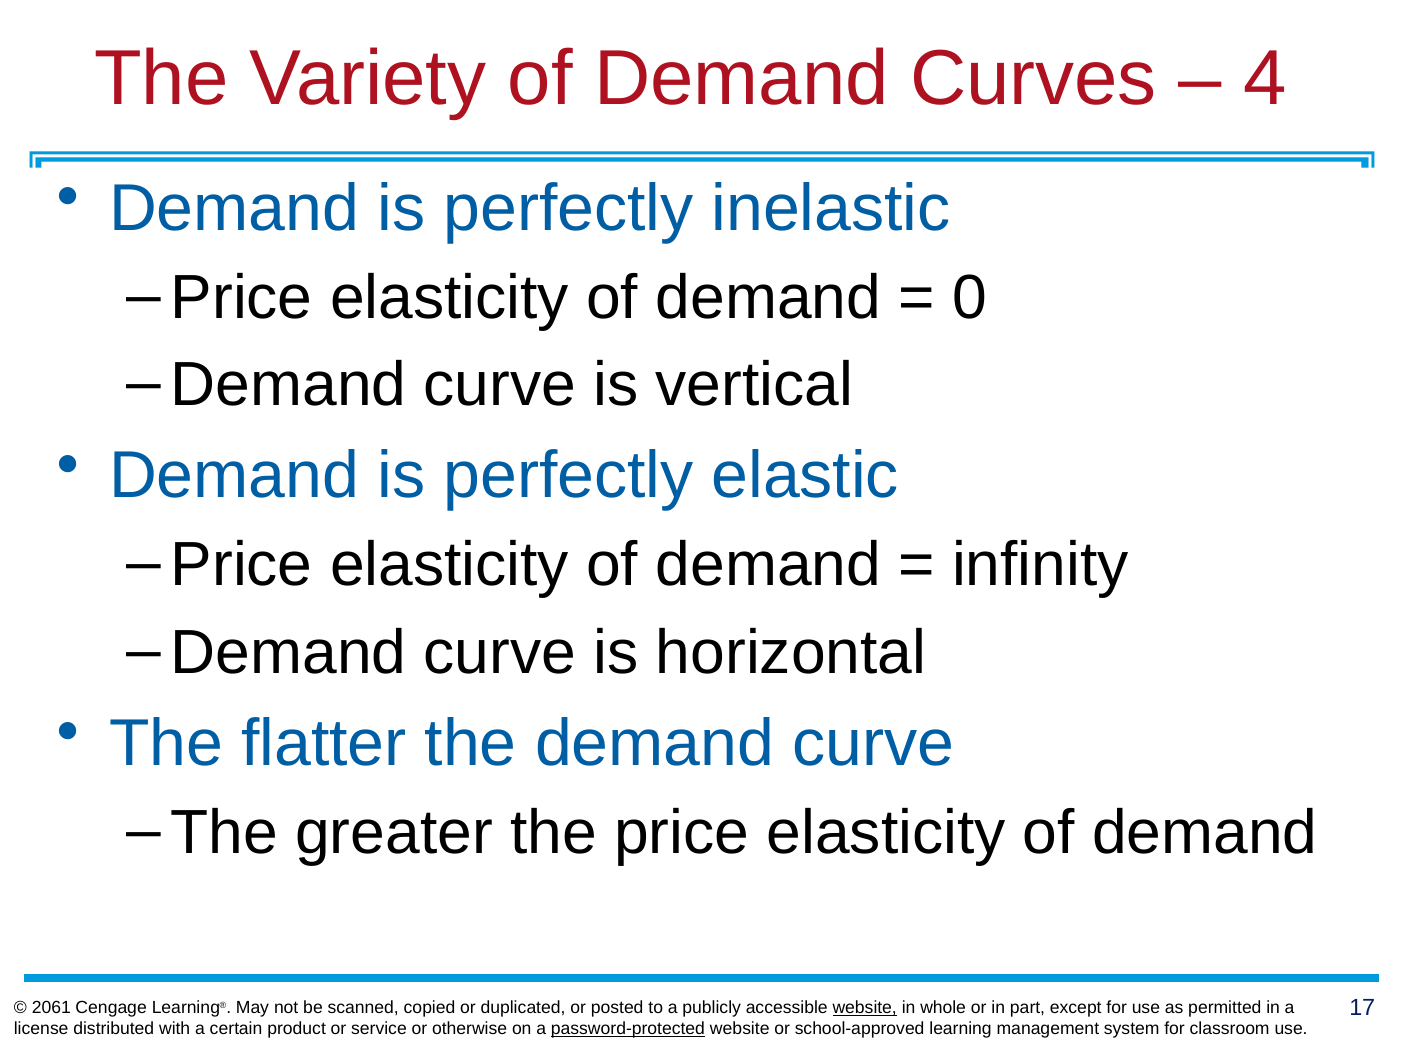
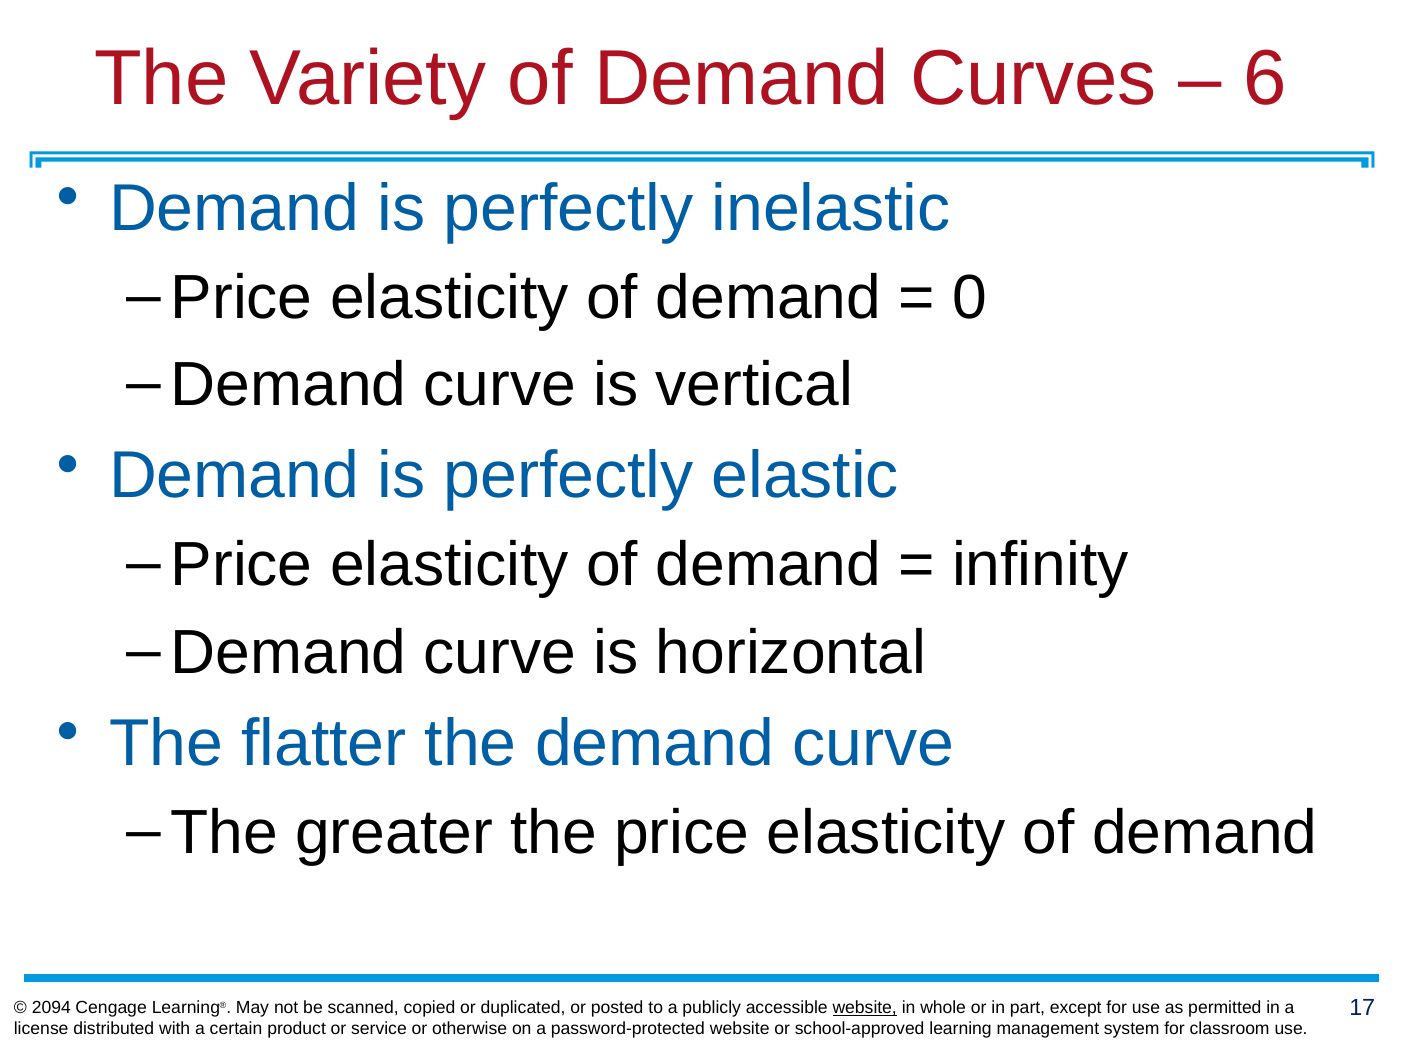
4: 4 -> 6 (1265, 79)
2061: 2061 -> 2094 (51, 1008)
password-protected underline: present -> none (628, 1029)
